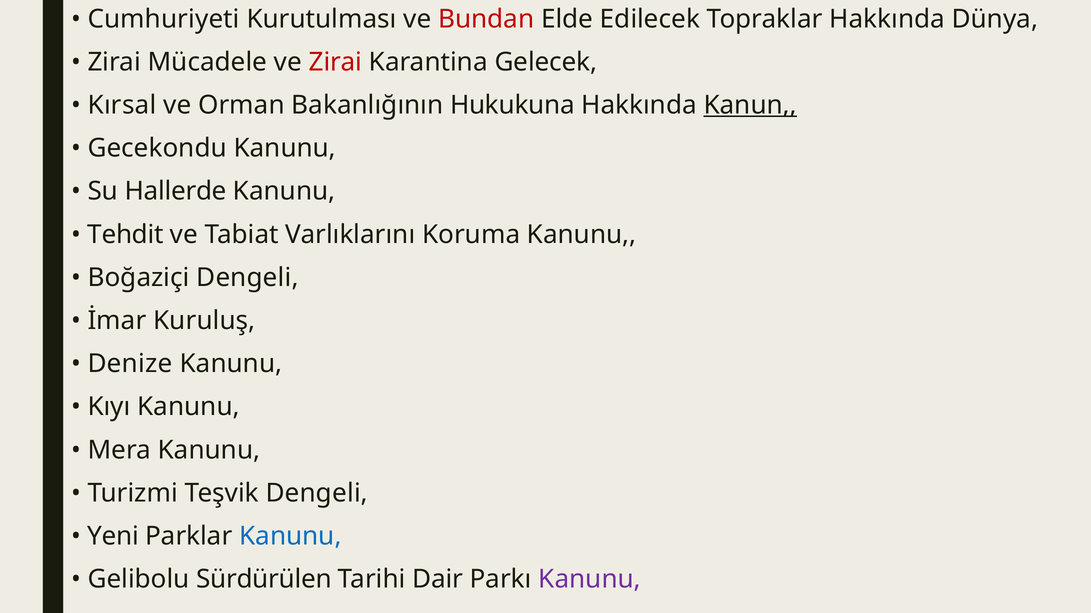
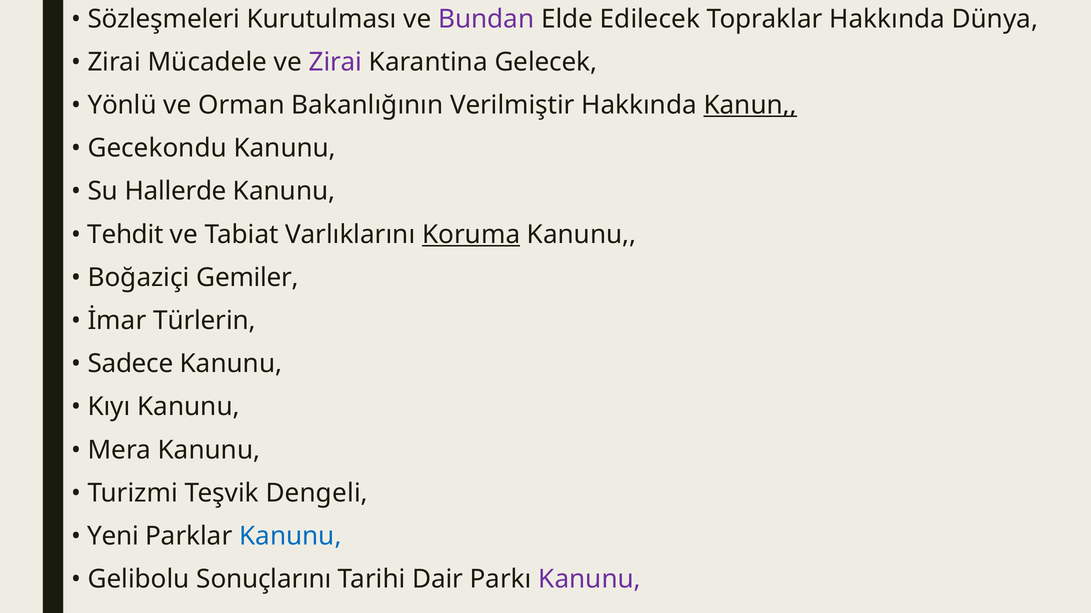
Cumhuriyeti: Cumhuriyeti -> Sözleşmeleri (164, 19)
Bundan colour: red -> purple (486, 19)
Zirai colour: red -> purple (335, 62)
Kırsal: Kırsal -> Yönlü (122, 105)
Hukukuna: Hukukuna -> Verilmiştir (512, 105)
Koruma underline: none -> present (471, 235)
Boğaziçi Dengeli: Dengeli -> Gemiler (248, 278)
Kuruluş: Kuruluş -> Türlerin (204, 321)
Denize: Denize -> Sadece (130, 364)
Sürdürülen: Sürdürülen -> Sonuçlarını (264, 580)
